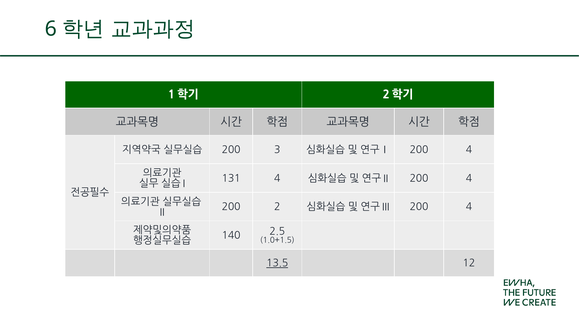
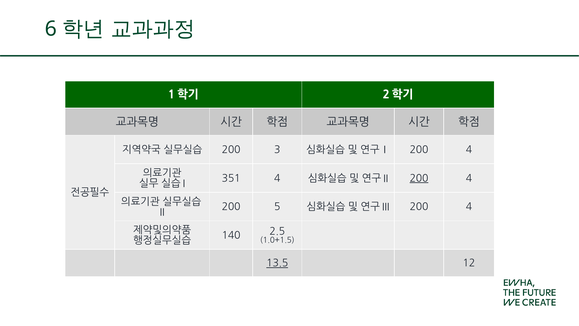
131: 131 -> 351 (231, 178)
200 underline: none -> present (419, 178)
2: 2 -> 5 (277, 207)
